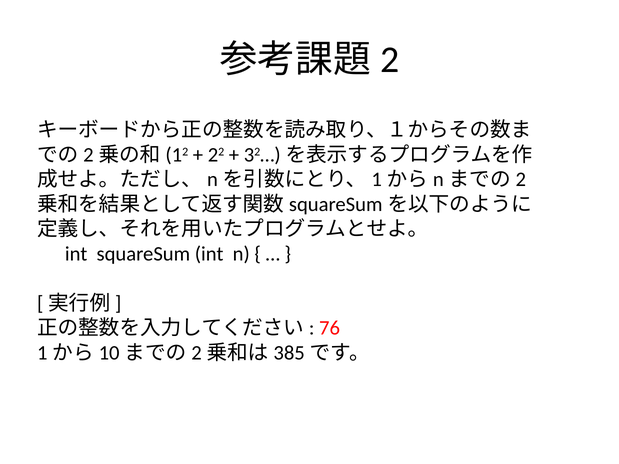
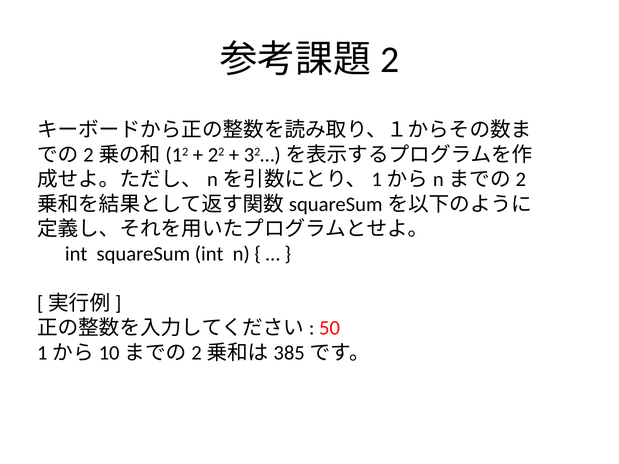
76: 76 -> 50 (330, 328)
